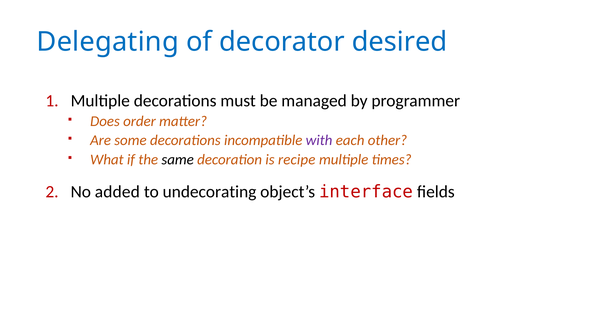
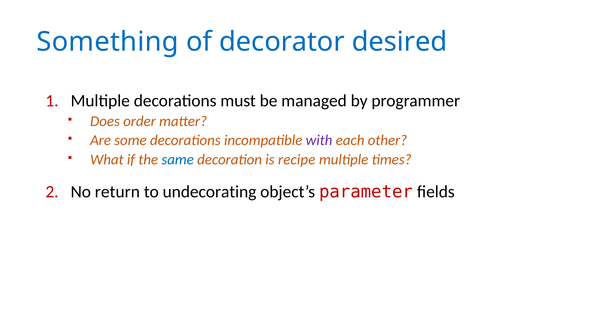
Delegating: Delegating -> Something (108, 42)
same colour: black -> blue (178, 160)
added: added -> return (117, 192)
interface: interface -> parameter (366, 192)
